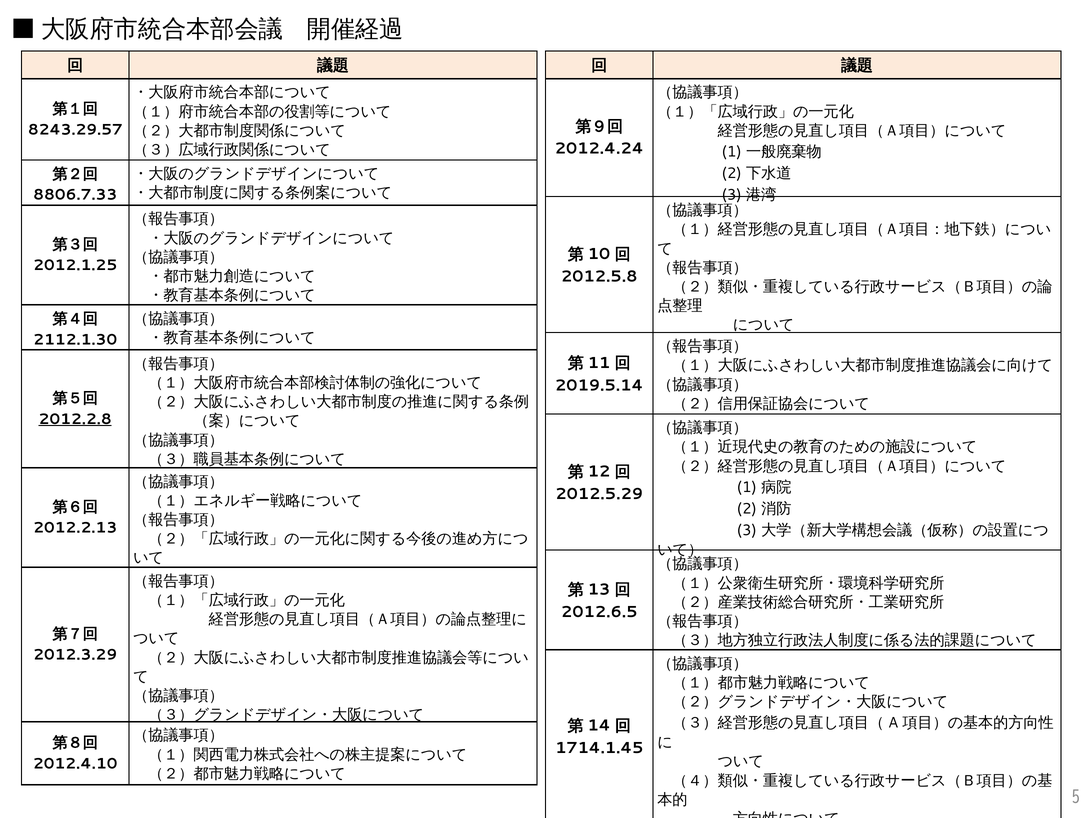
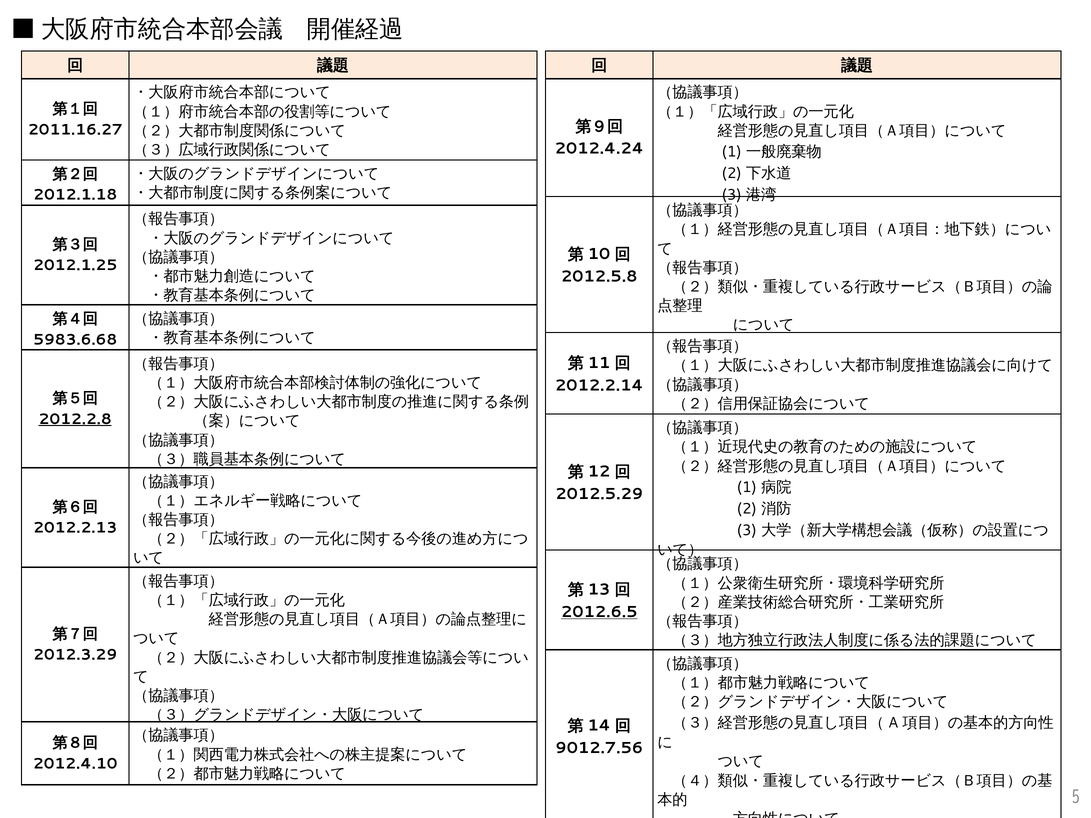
8243.29.57: 8243.29.57 -> 2011.16.27 (75, 130)
8806.7.33: 8806.7.33 -> 2012.1.18 (75, 195)
2112.1.30: 2112.1.30 -> 5983.6.68 (75, 340)
2019.5.14: 2019.5.14 -> 2012.2.14 (599, 385)
2012.6.5 underline: none -> present (599, 612)
1714.1.45: 1714.1.45 -> 9012.7.56 (599, 748)
